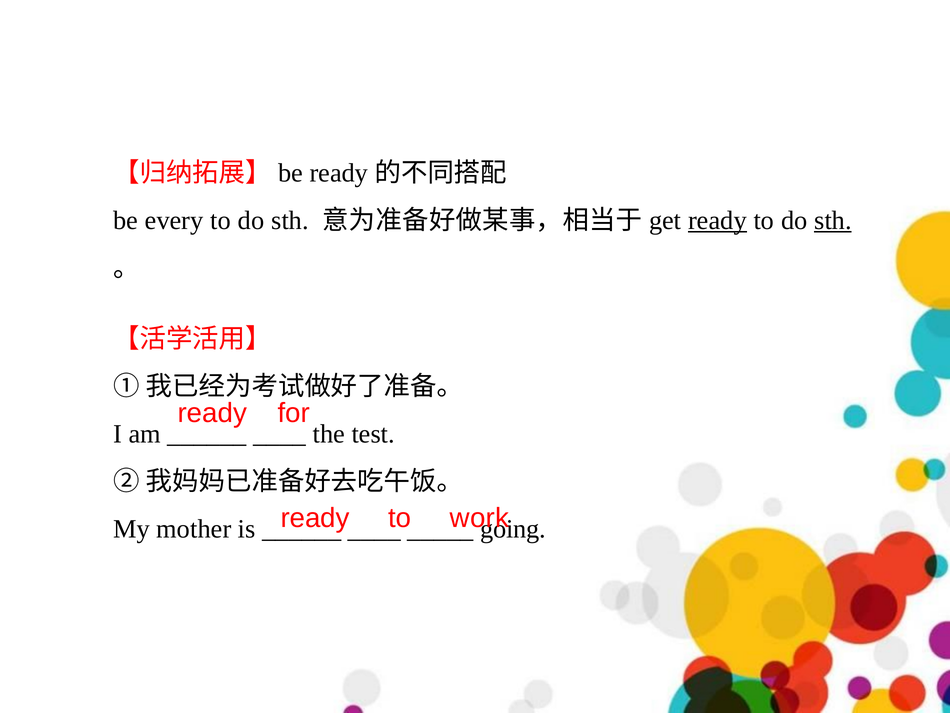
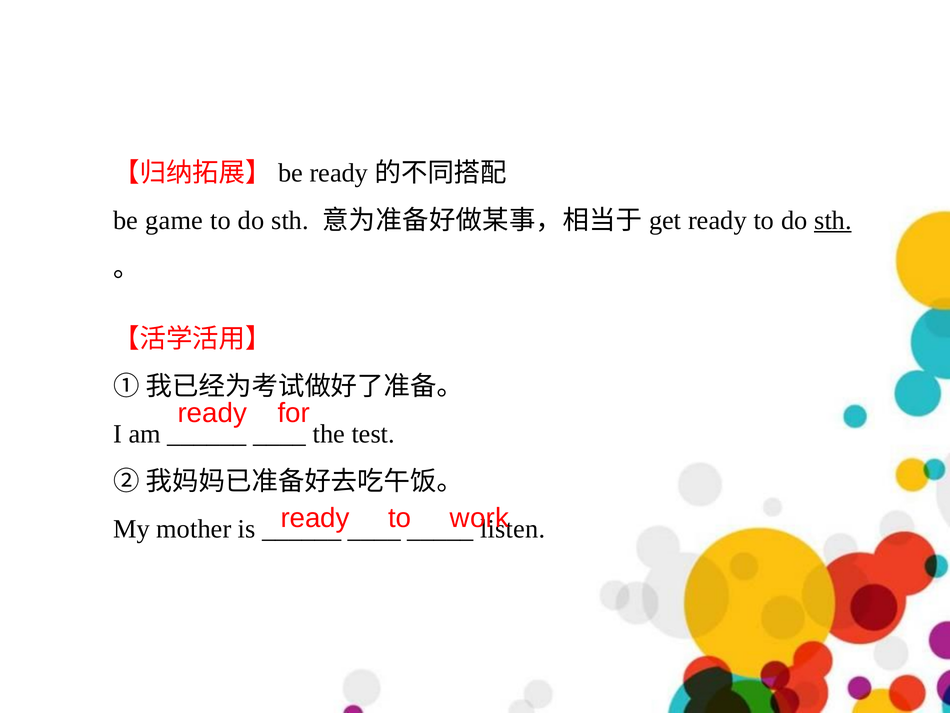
every: every -> game (174, 220)
ready underline: present -> none (717, 220)
going: going -> listen (513, 529)
